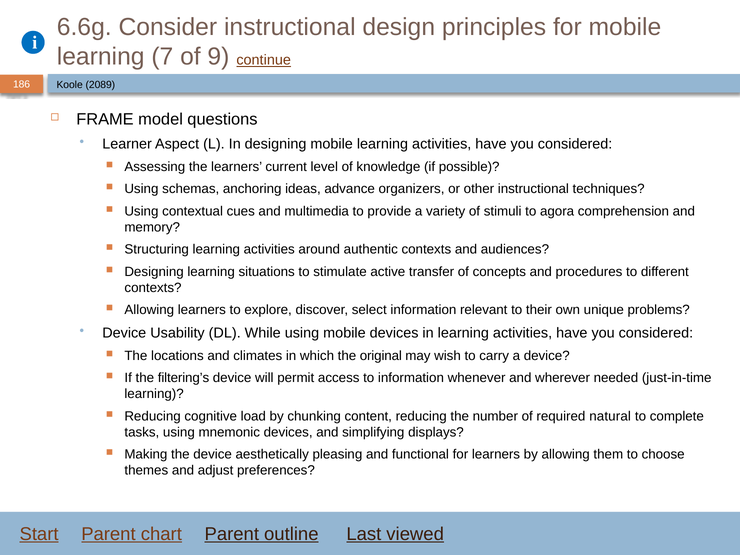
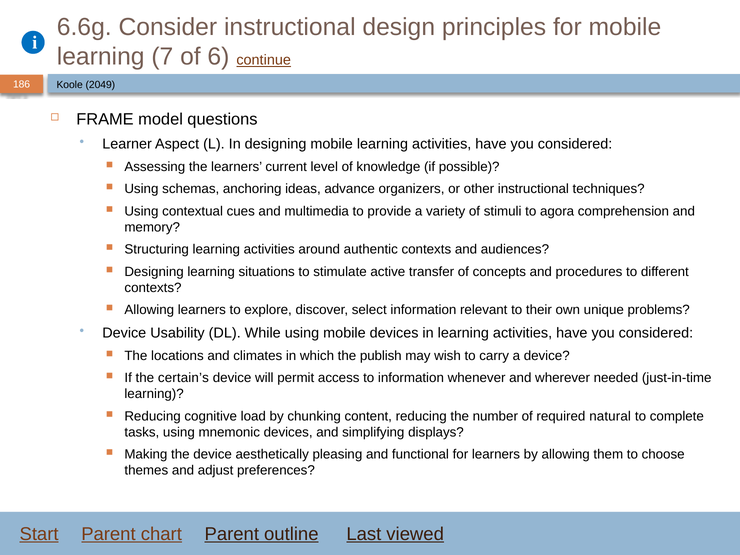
9: 9 -> 6 (218, 57)
2089: 2089 -> 2049 (100, 85)
original: original -> publish (381, 356)
filtering’s: filtering’s -> certain’s (183, 378)
